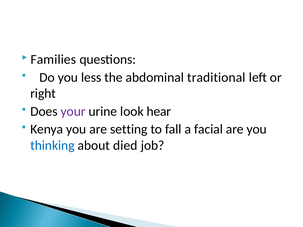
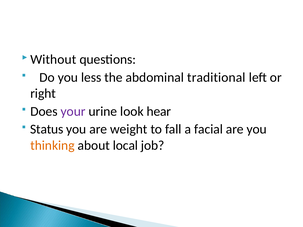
Families: Families -> Without (53, 60)
Kenya: Kenya -> Status (47, 129)
setting: setting -> weight (129, 129)
thinking colour: blue -> orange (52, 145)
died: died -> local (125, 145)
